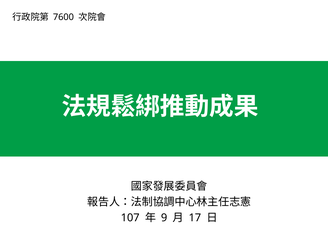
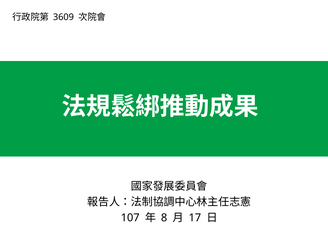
7600: 7600 -> 3609 (63, 17)
9: 9 -> 8 (164, 218)
